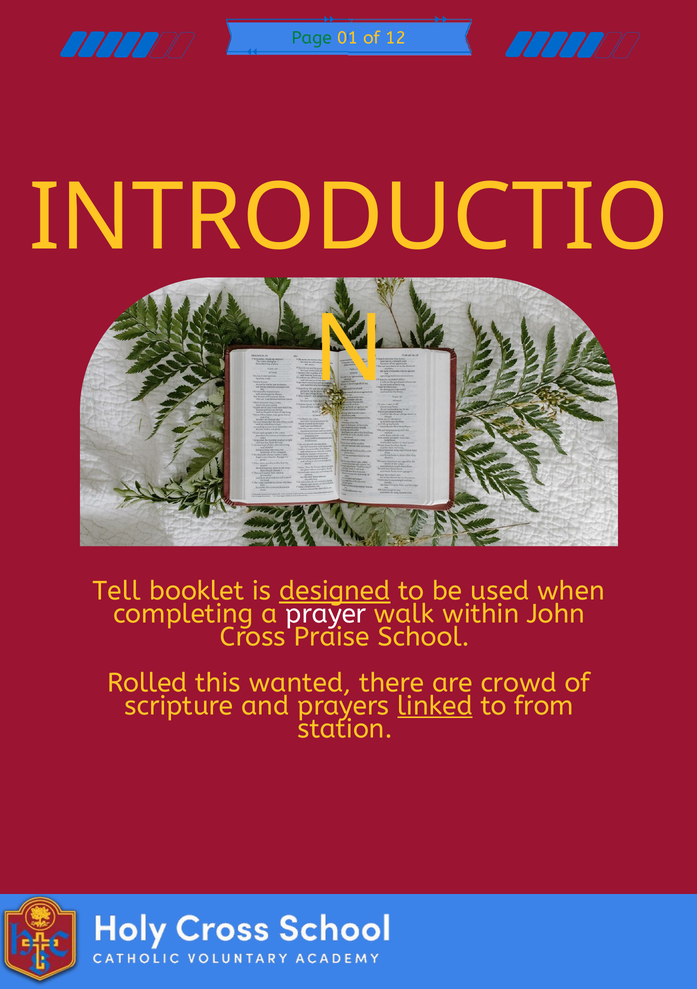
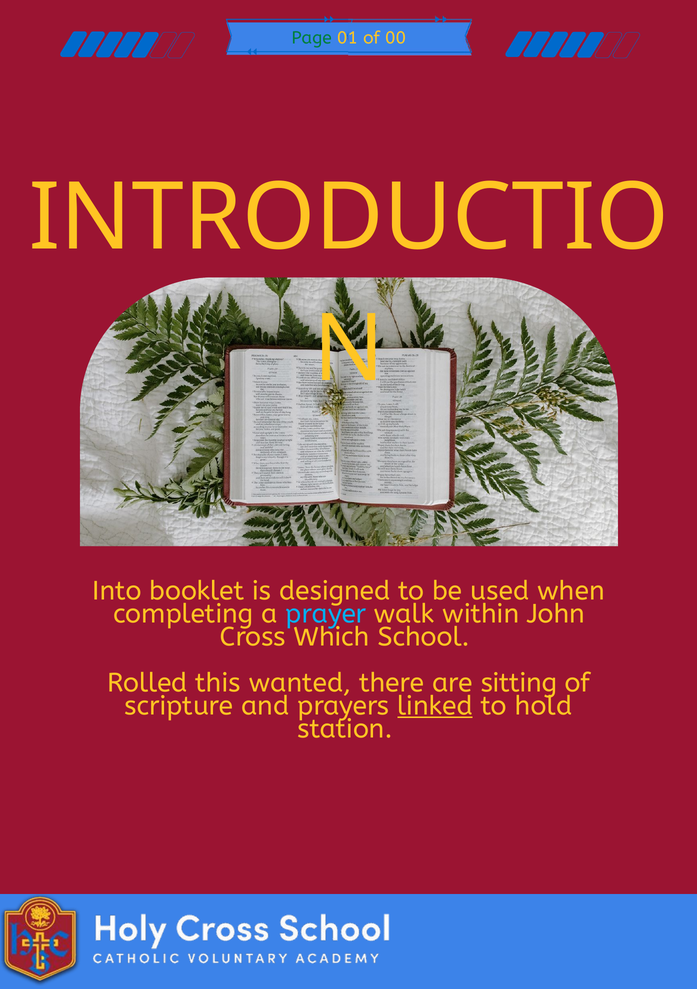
12: 12 -> 00 (396, 38)
Tell: Tell -> Into (117, 592)
designed underline: present -> none (335, 592)
prayer colour: white -> light blue (326, 615)
Praise: Praise -> Which (332, 637)
crowd: crowd -> sitting (519, 683)
from: from -> hold (544, 706)
